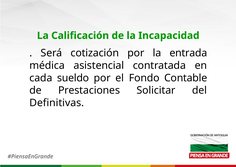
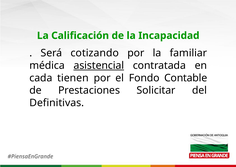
cotización: cotización -> cotizando (95, 53)
entrada: entrada -> familiar (188, 53)
asistencial underline: none -> present (99, 65)
sueldo: sueldo -> tienen (73, 78)
